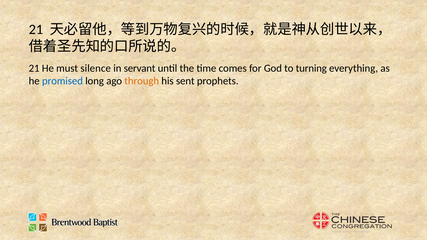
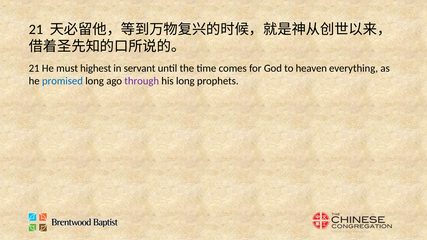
silence: silence -> highest (96, 68)
turning: turning -> heaven (311, 68)
through colour: orange -> purple (142, 81)
his sent: sent -> long (185, 81)
